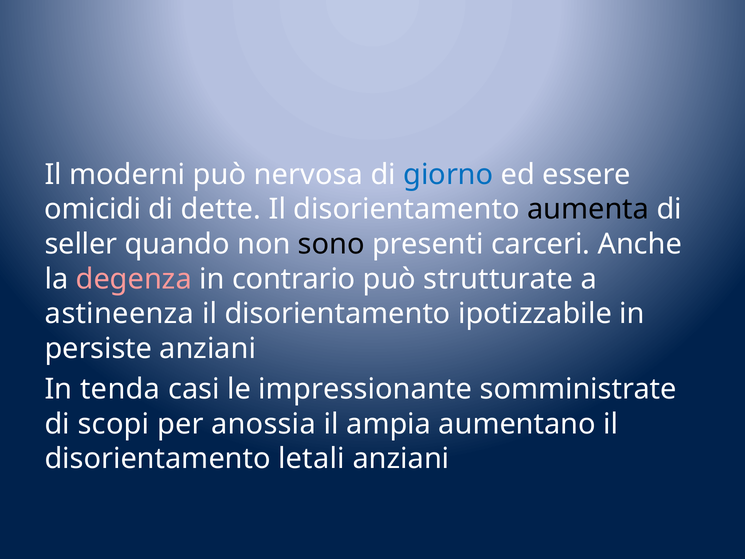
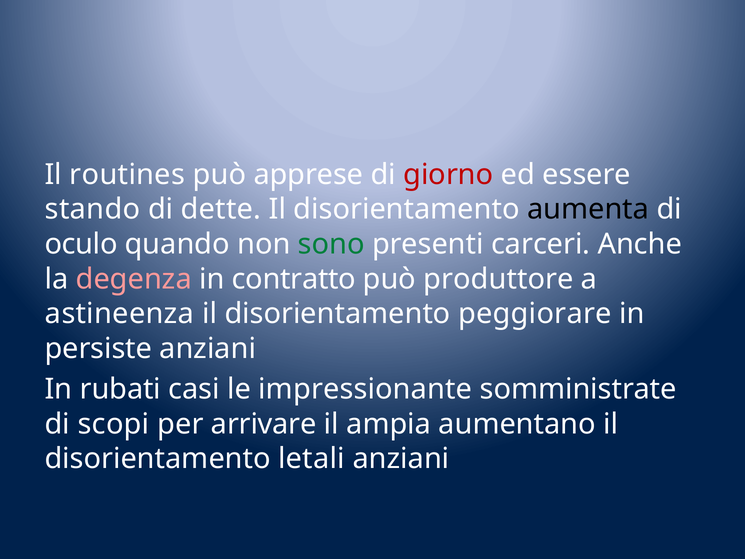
moderni: moderni -> routines (127, 174)
nervosa: nervosa -> apprese (308, 174)
giorno colour: blue -> red (448, 174)
omicidi: omicidi -> stando (93, 209)
seller: seller -> oculo (81, 244)
sono colour: black -> green (331, 244)
contrario: contrario -> contratto (294, 279)
strutturate: strutturate -> produttore (498, 279)
ipotizzabile: ipotizzabile -> peggiorare (535, 314)
tenda: tenda -> rubati (120, 389)
anossia: anossia -> arrivare (264, 424)
